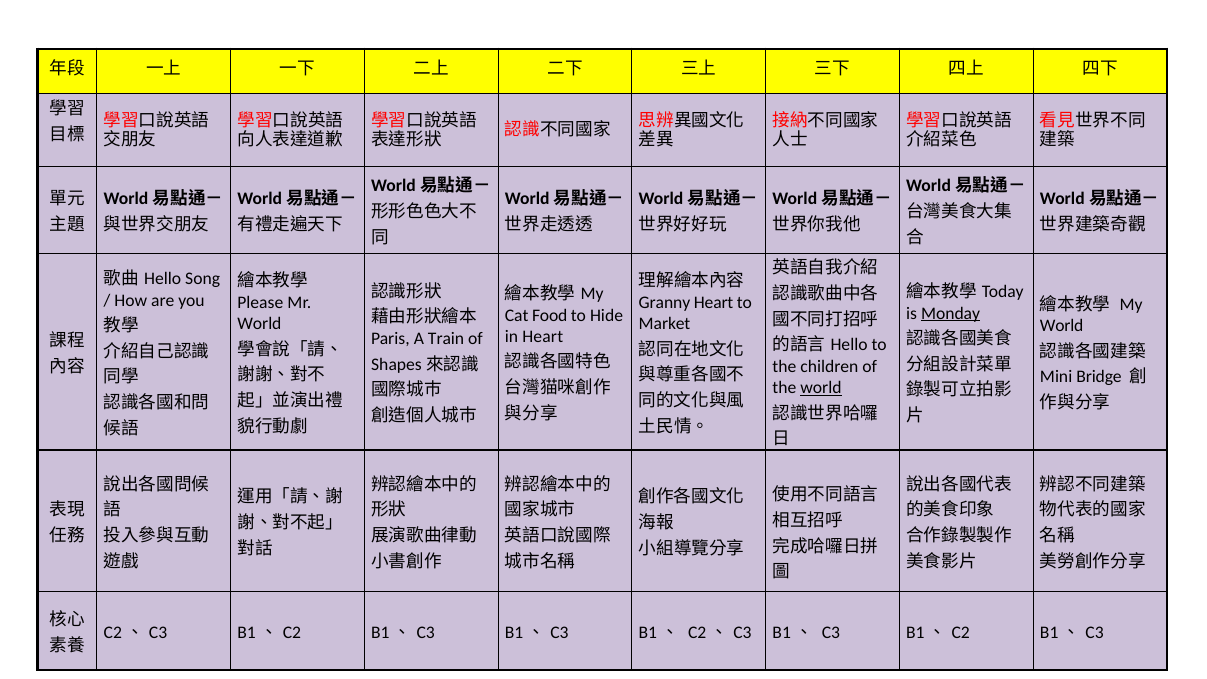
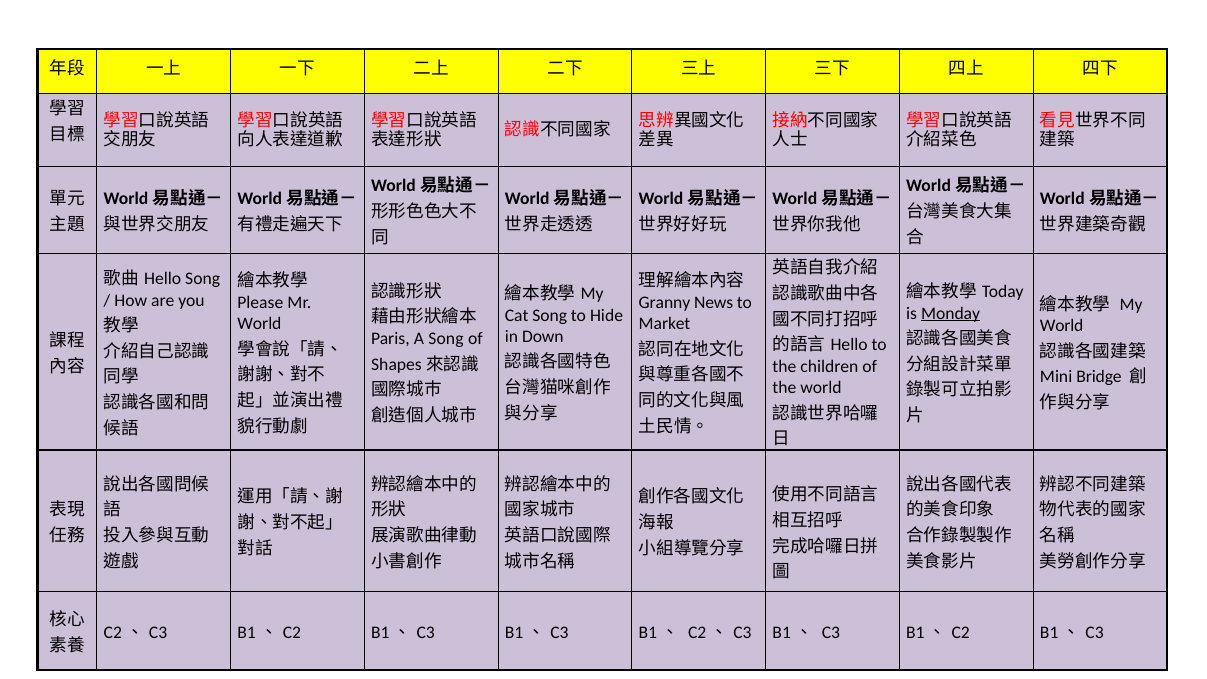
Heart: Heart -> News (714, 303)
Cat Food: Food -> Song (550, 315)
in Heart: Heart -> Down (543, 337)
A Train: Train -> Song (446, 339)
world underline: present -> none (821, 388)
